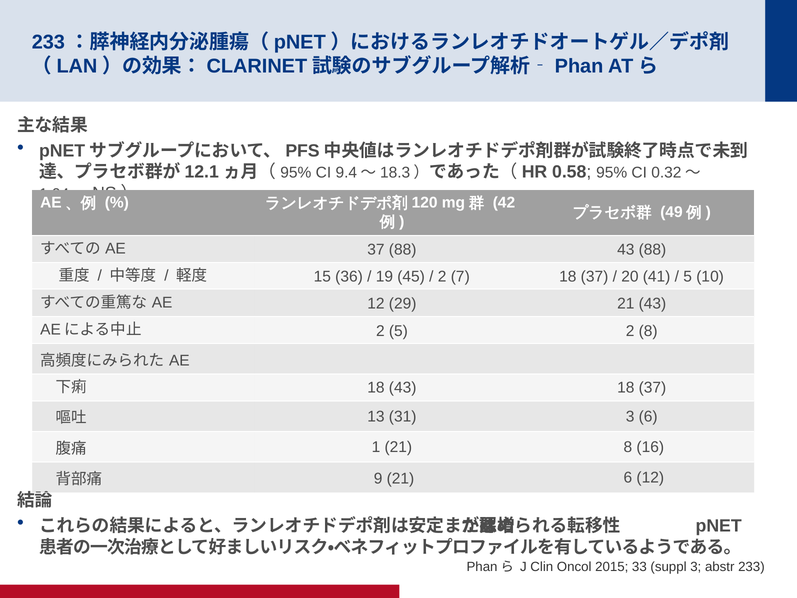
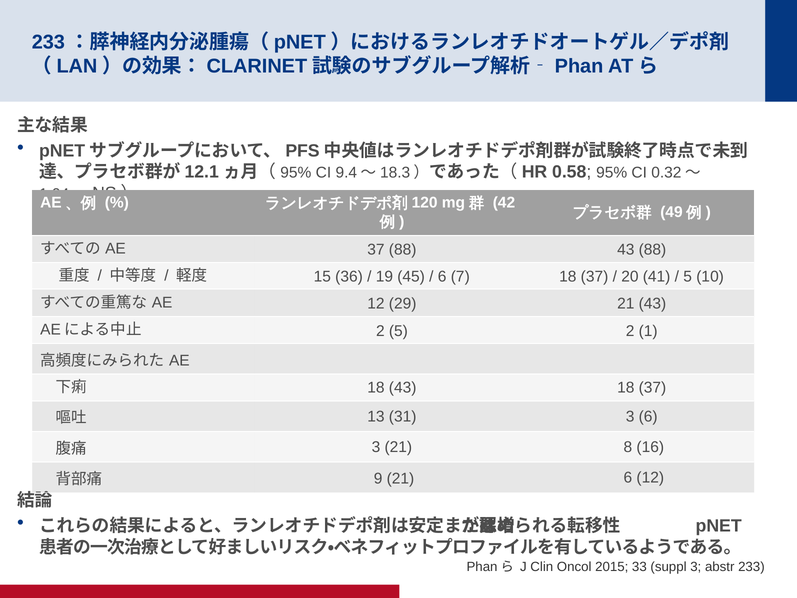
2: 2 -> 6 (442, 277)
2 8: 8 -> 1 (648, 331)
1: 1 -> 3 (376, 447)
